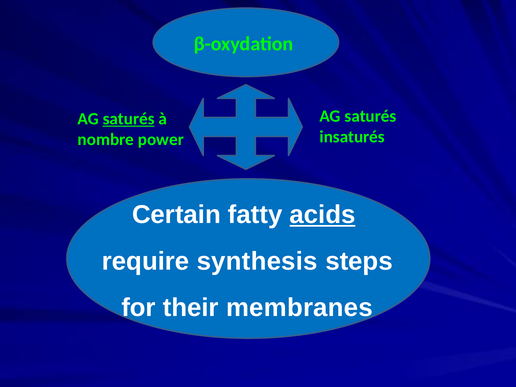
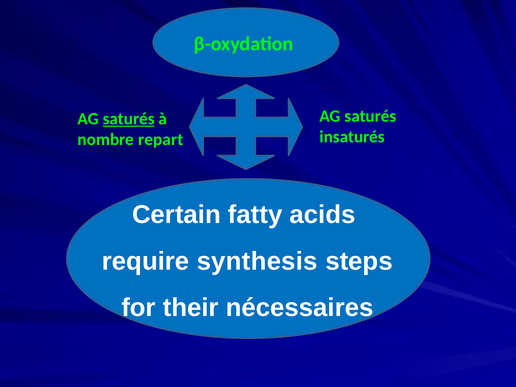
power: power -> repart (161, 139)
acids underline: present -> none (323, 215)
membranes: membranes -> nécessaires (300, 308)
